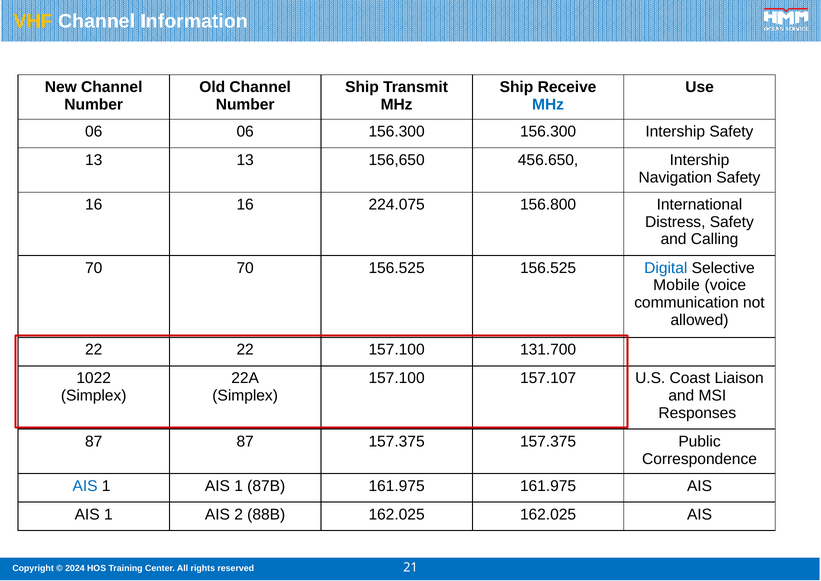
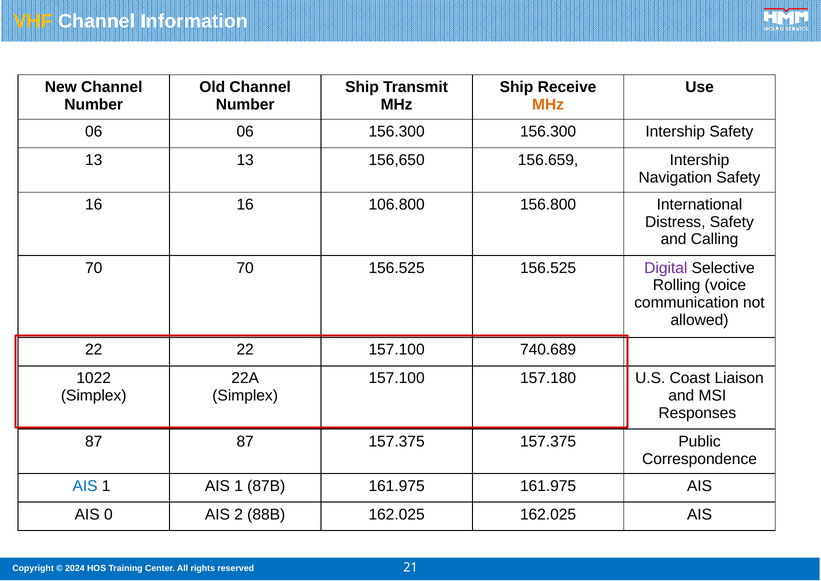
MHz colour: blue -> orange (548, 104)
456.650: 456.650 -> 156.659 (548, 160)
224.075: 224.075 -> 106.800 (397, 204)
Digital colour: blue -> purple (666, 268)
Mobile: Mobile -> Rolling (677, 285)
131.700: 131.700 -> 740.689 (548, 350)
157.107: 157.107 -> 157.180 (548, 378)
1: 1 -> 0 (108, 514)
